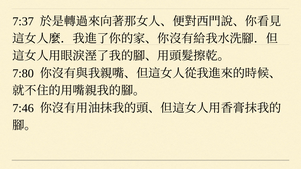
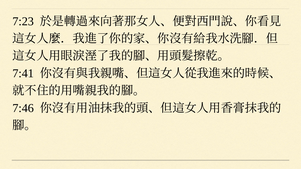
7:37: 7:37 -> 7:23 (23, 21)
7:80: 7:80 -> 7:41 (23, 73)
